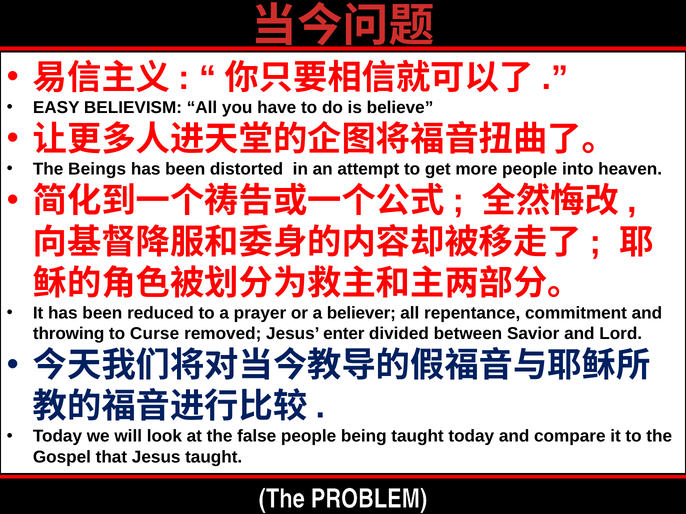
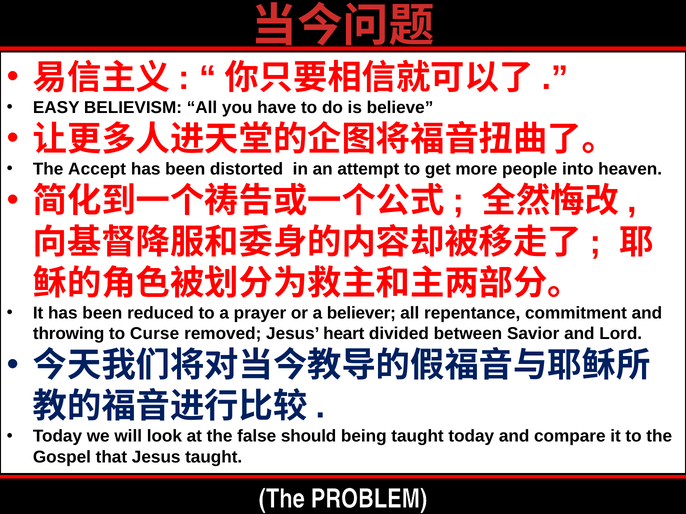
Beings: Beings -> Accept (97, 169)
enter: enter -> heart (344, 334)
false people: people -> should (309, 437)
